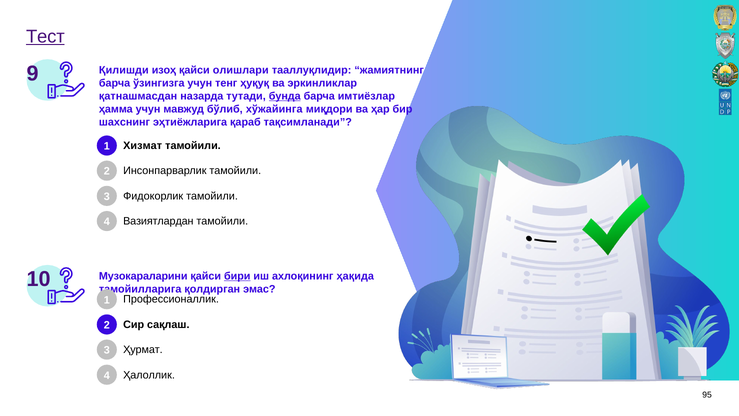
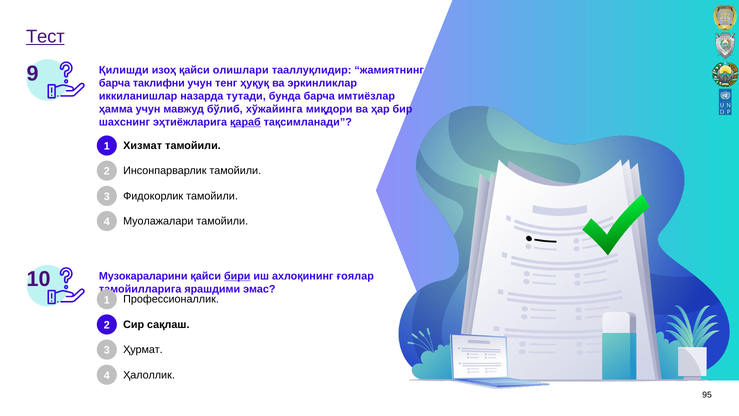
ўзингизга: ўзингизга -> таклифни (159, 83)
қатнашмасдан: қатнашмасдан -> иккиланишлар (138, 96)
бунда underline: present -> none (285, 96)
қараб underline: none -> present (245, 122)
Вазиятлардан: Вазиятлардан -> Муолажалари (158, 221)
ҳақида: ҳақида -> ғоялар (355, 276)
қолдирган: қолдирган -> ярашдими (212, 289)
